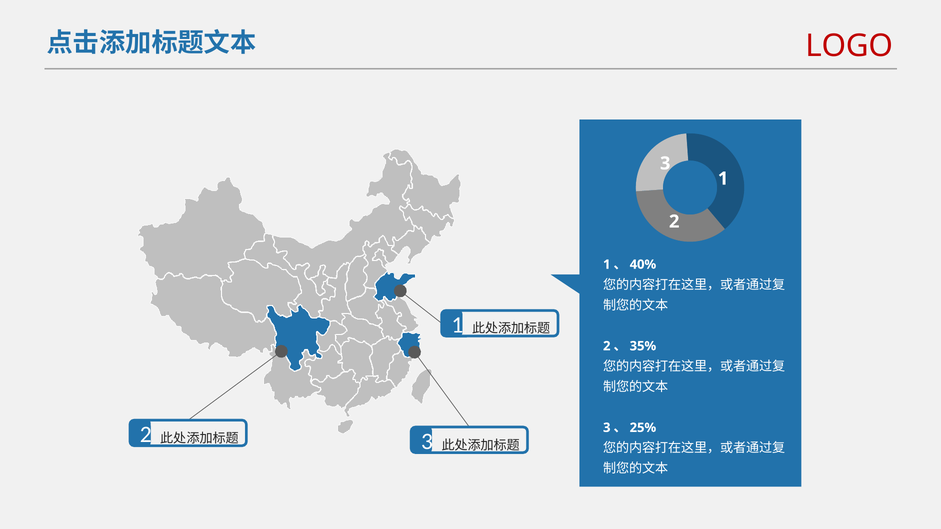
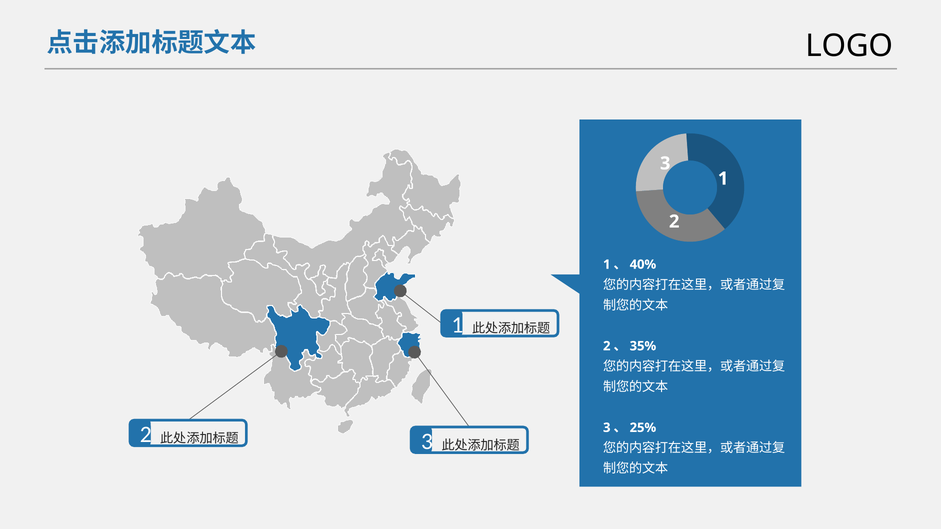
LOGO colour: red -> black (849, 46)
